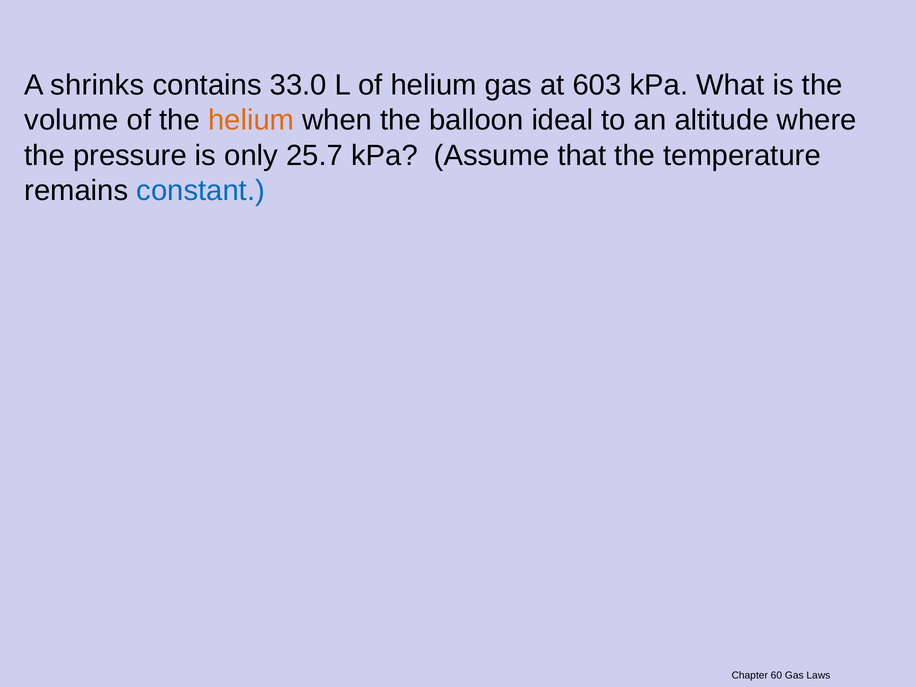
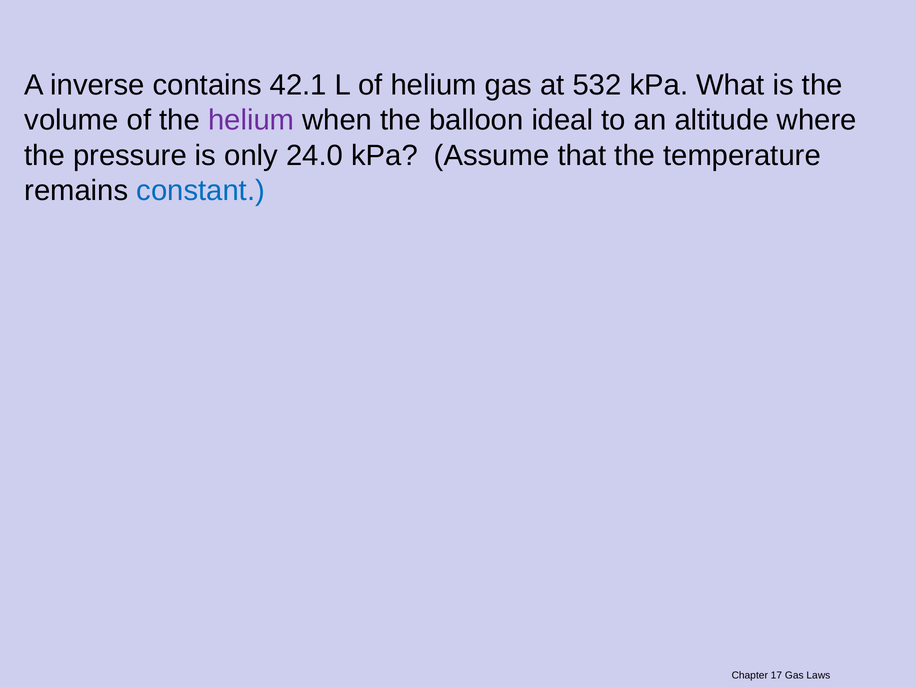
shrinks: shrinks -> inverse (97, 85)
33.0: 33.0 -> 42.1 (298, 85)
603: 603 -> 532 (597, 85)
helium colour: orange -> purple (251, 120)
25.7: 25.7 -> 24.0 (315, 155)
60: 60 -> 17 (776, 675)
